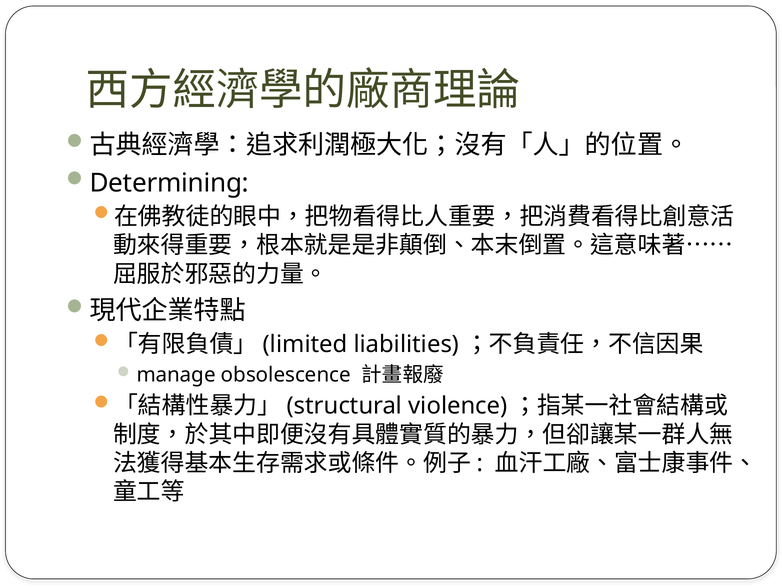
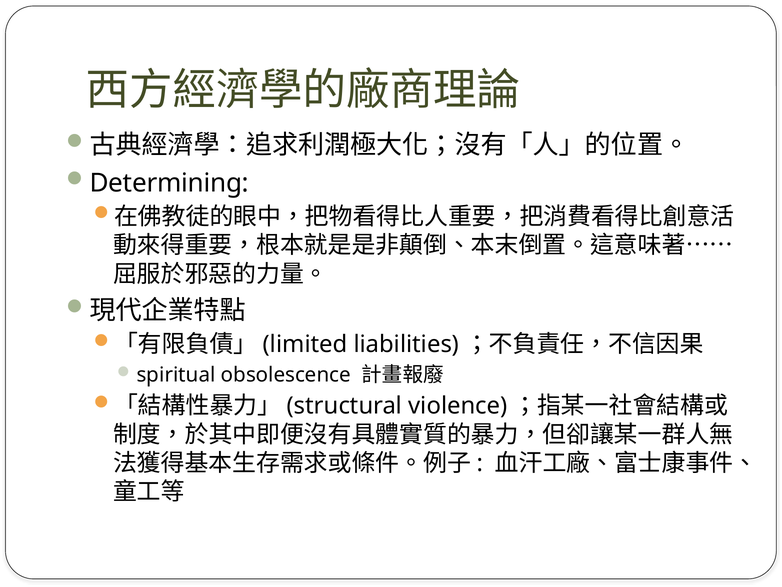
manage: manage -> spiritual (176, 375)
